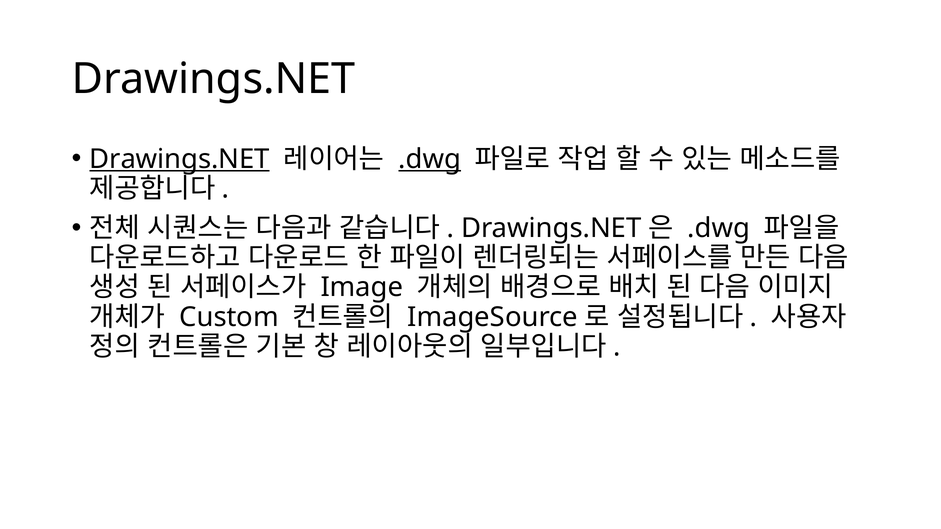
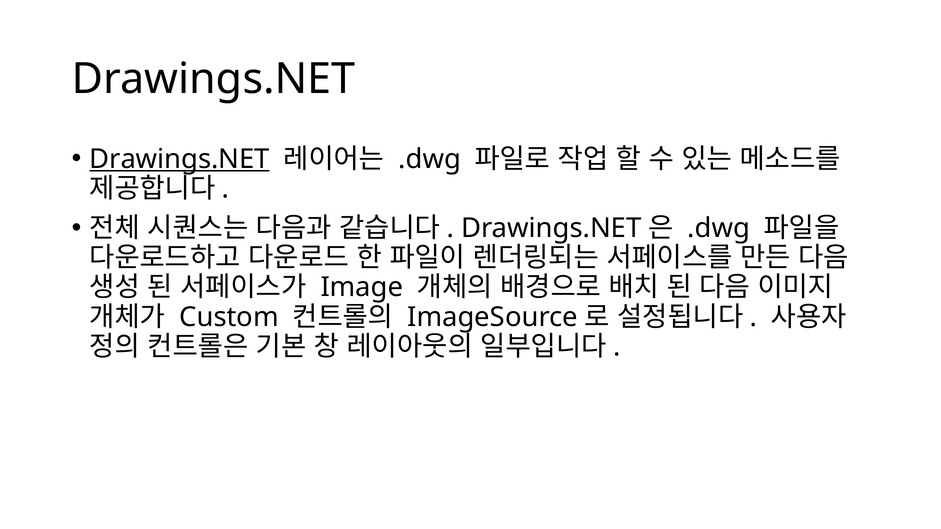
.dwg underline: present -> none (430, 159)
